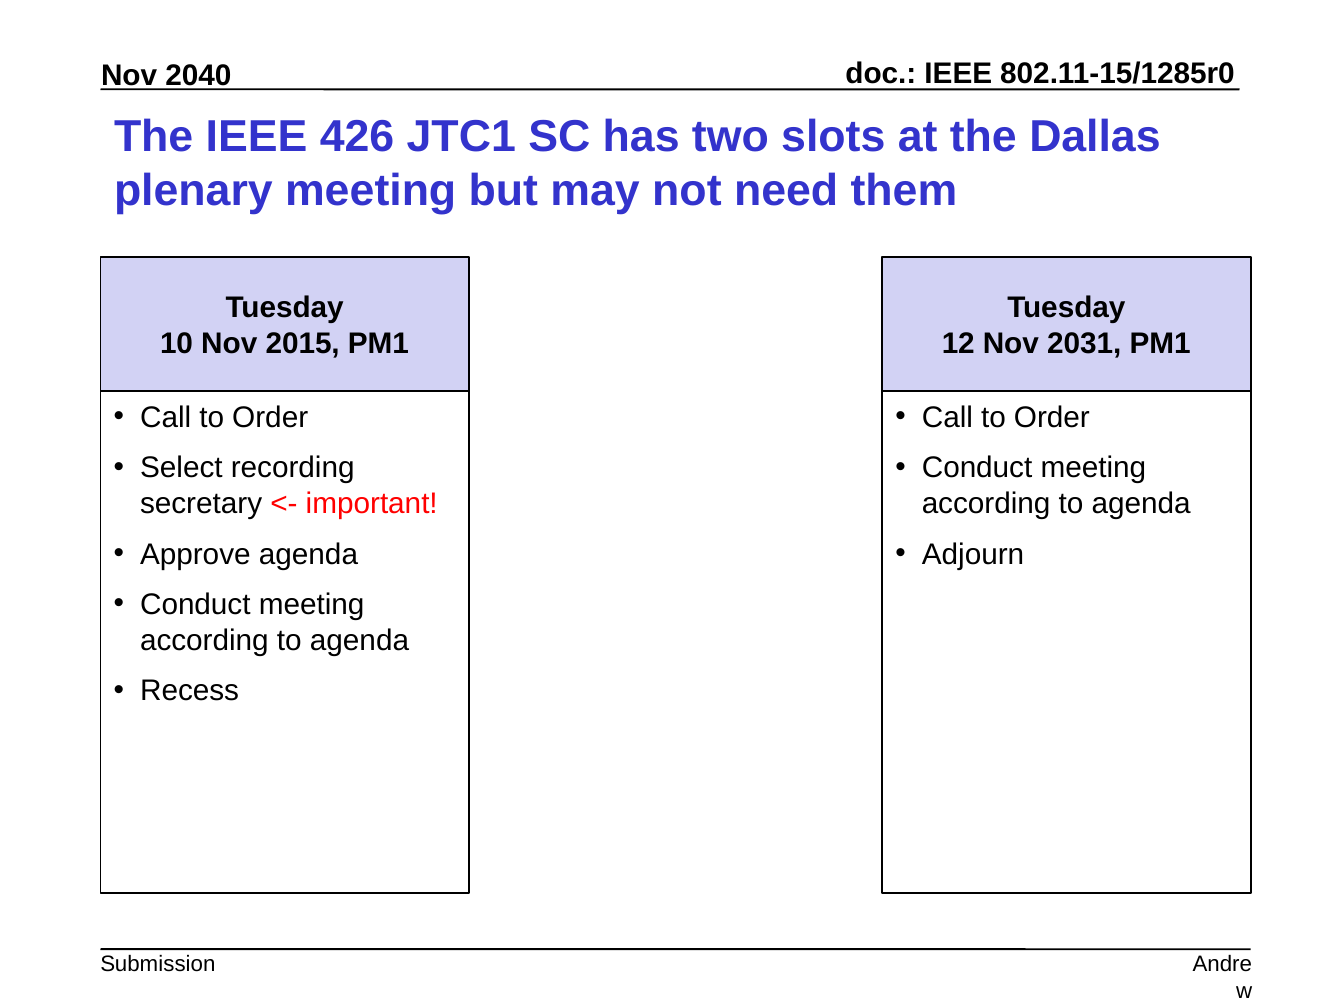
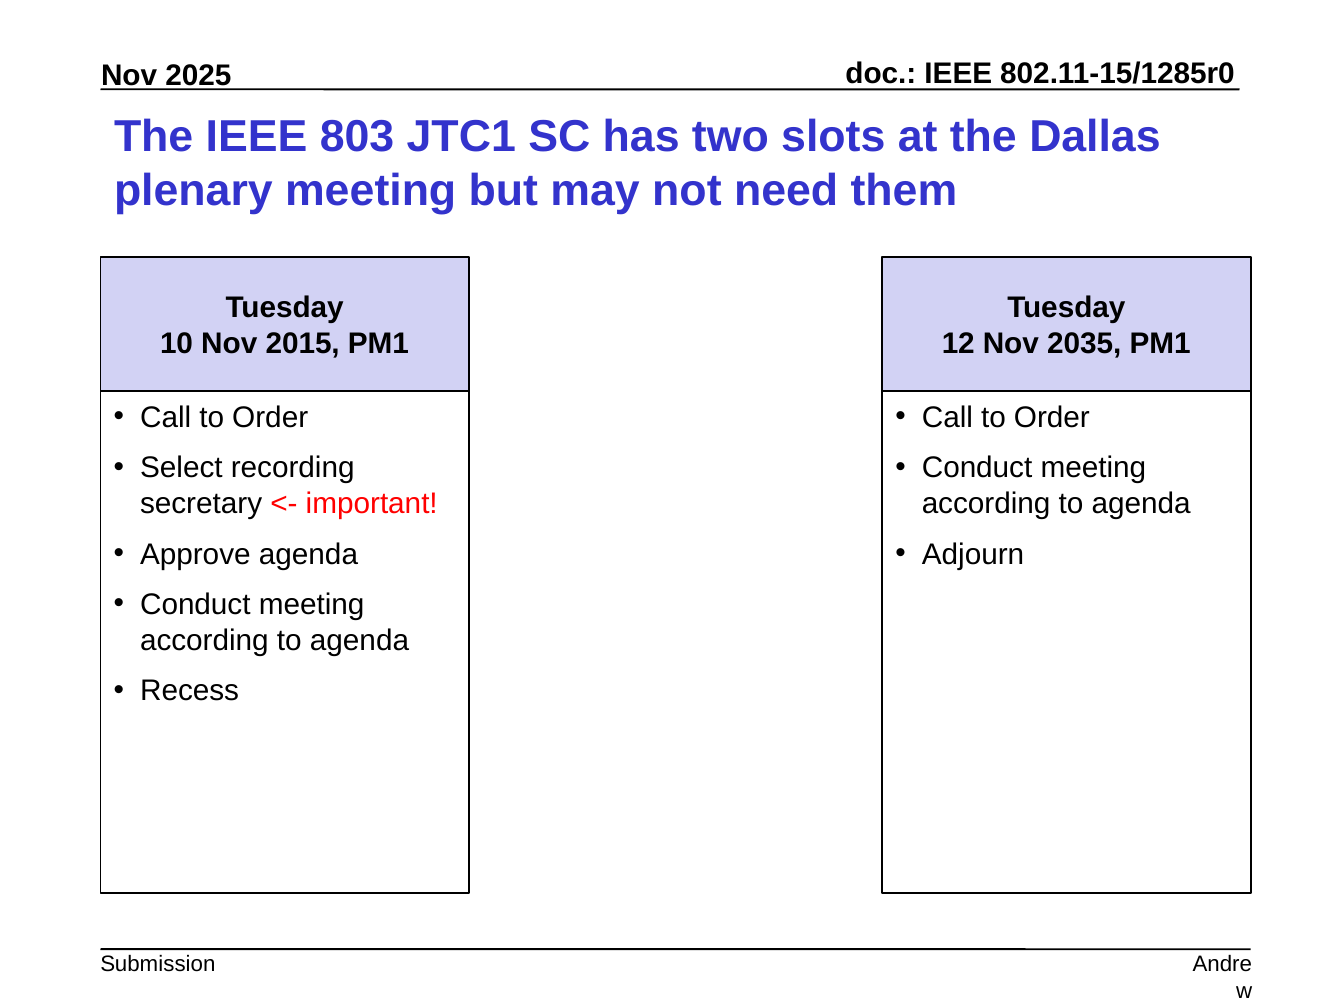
2040: 2040 -> 2025 (198, 76)
426: 426 -> 803 (357, 137)
2031: 2031 -> 2035 (1084, 344)
